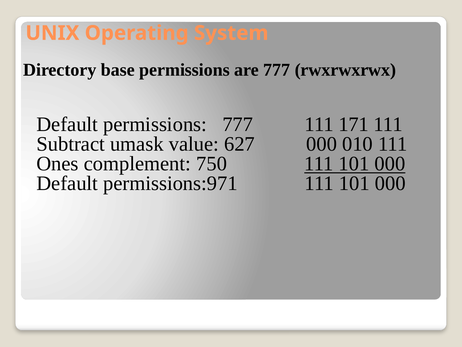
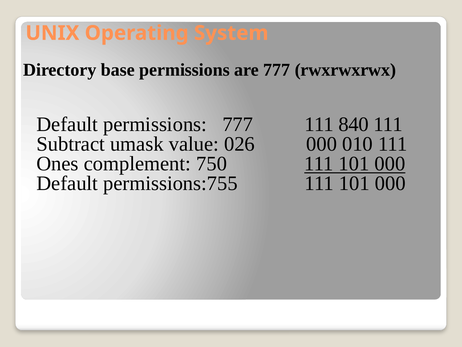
171: 171 -> 840 (354, 124)
627: 627 -> 026 (239, 144)
permissions:971: permissions:971 -> permissions:755 (170, 183)
